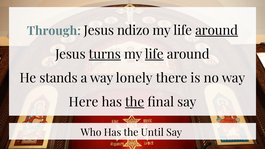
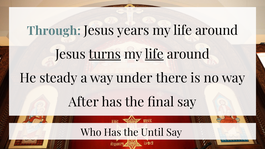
ndizo: ndizo -> years (133, 31)
around underline: present -> none (217, 31)
stands: stands -> steady (58, 78)
lonely: lonely -> under (134, 78)
Here: Here -> After (84, 102)
the underline: present -> none (135, 102)
